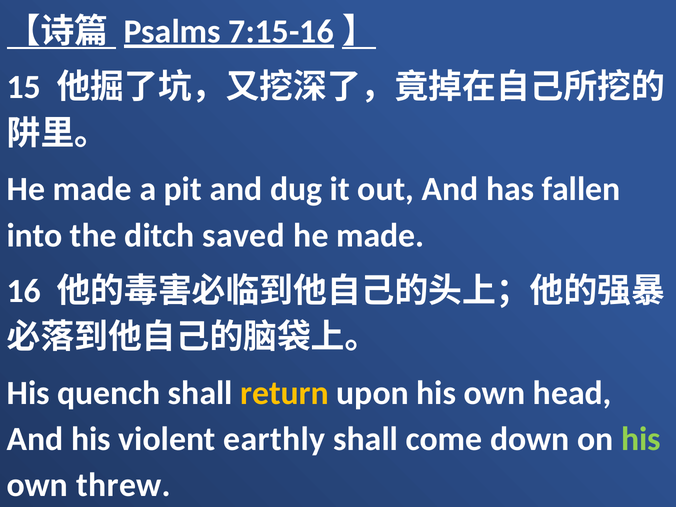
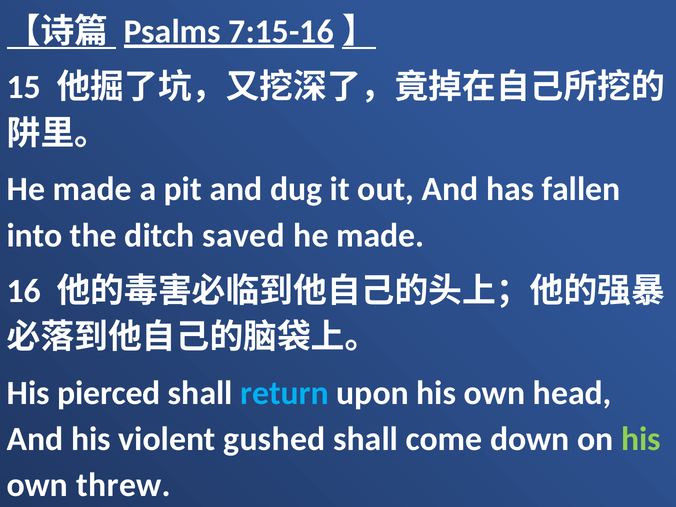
quench: quench -> pierced (109, 393)
return colour: yellow -> light blue (285, 393)
earthly: earthly -> gushed (274, 439)
